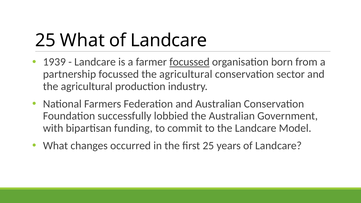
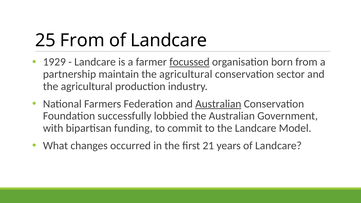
25 What: What -> From (82, 40)
1939: 1939 -> 1929 (54, 62)
partnership focussed: focussed -> maintain (119, 74)
Australian underline: none -> present (218, 104)
first 25: 25 -> 21 (208, 146)
